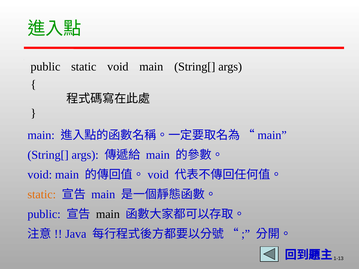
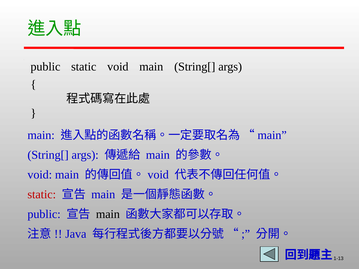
static colour: orange -> red (42, 195)
